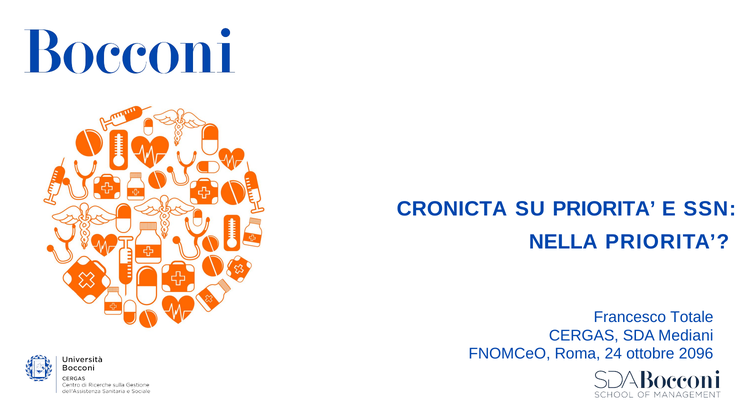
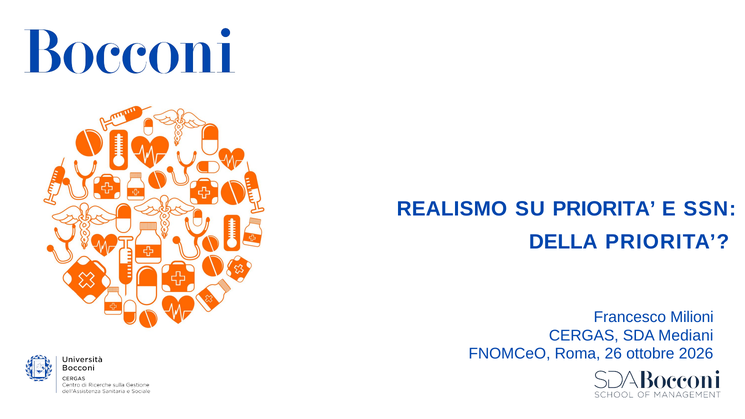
CRONICTA: CRONICTA -> REALISMO (452, 209)
NELLA: NELLA -> DELLA (563, 242)
Totale: Totale -> Milioni (692, 317)
24: 24 -> 26 (613, 354)
2096: 2096 -> 2026 (696, 354)
